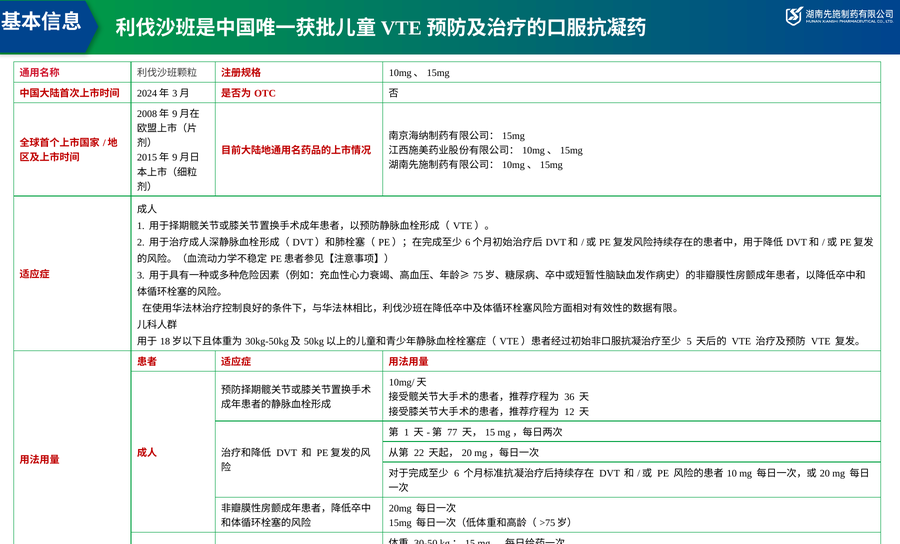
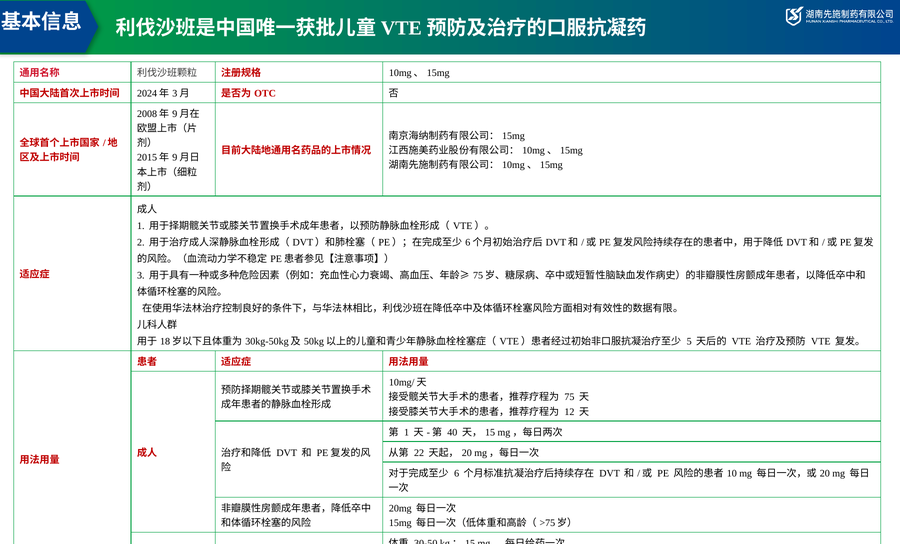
36: 36 -> 75 (569, 398)
77: 77 -> 40 (452, 433)
